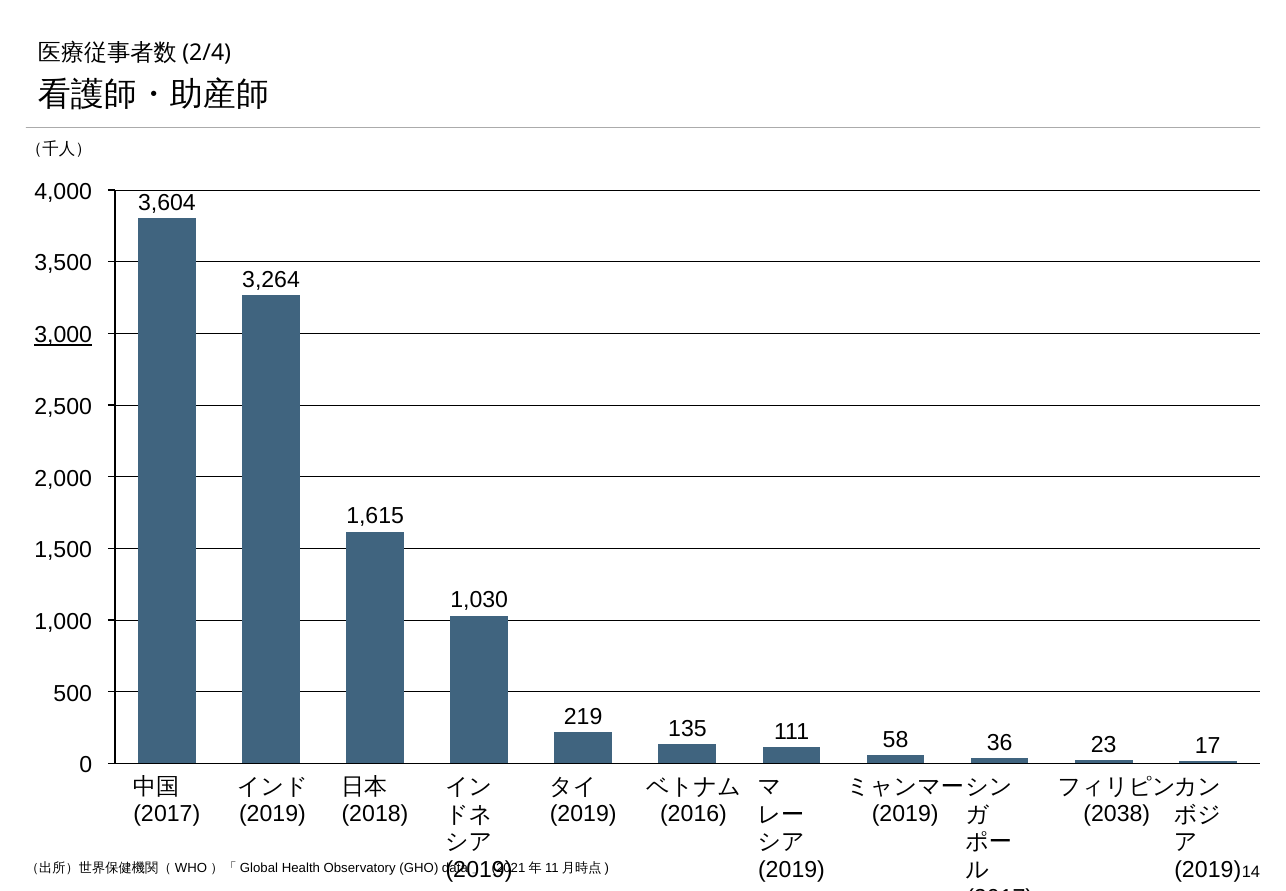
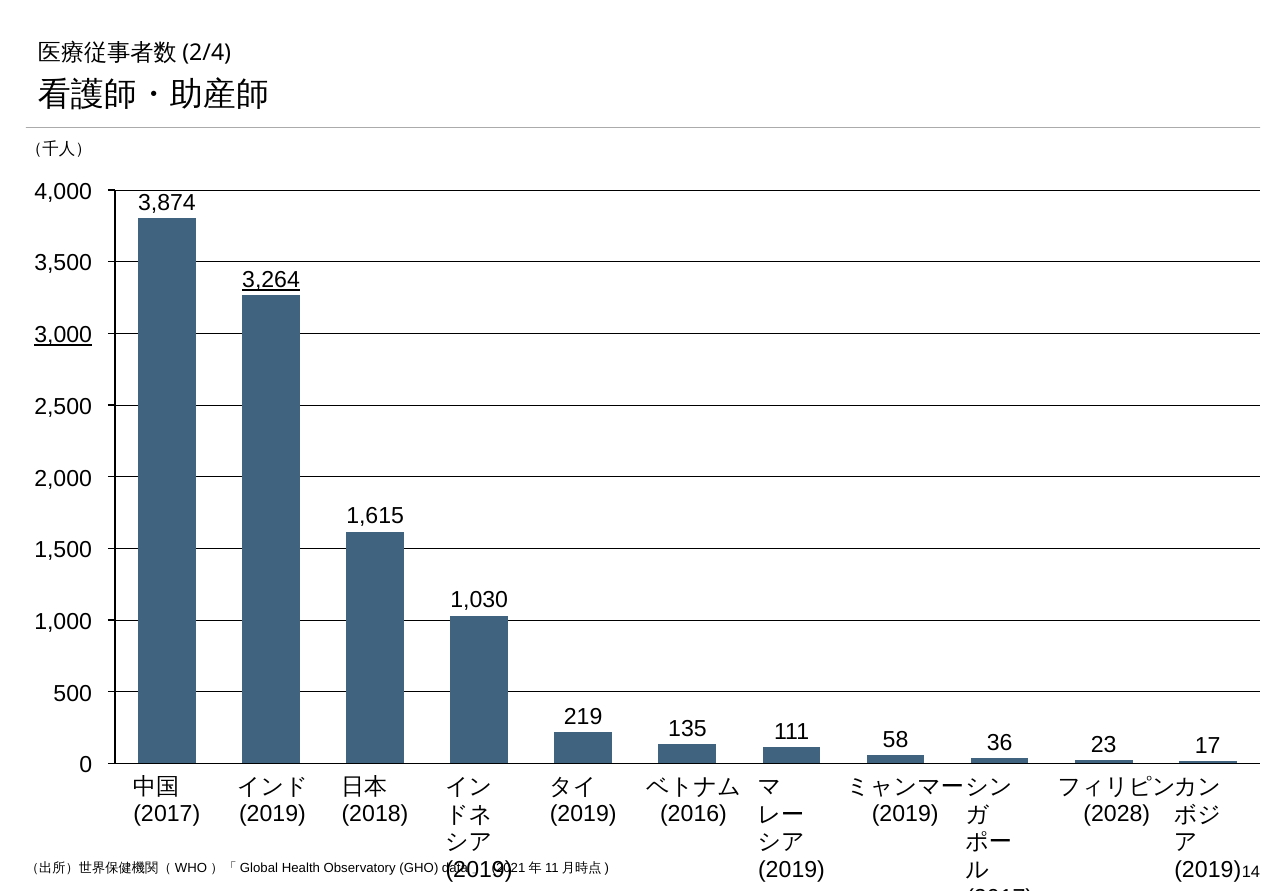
3,604: 3,604 -> 3,874 (167, 203)
3,264 underline: none -> present (271, 280)
2038: 2038 -> 2028 (1117, 814)
